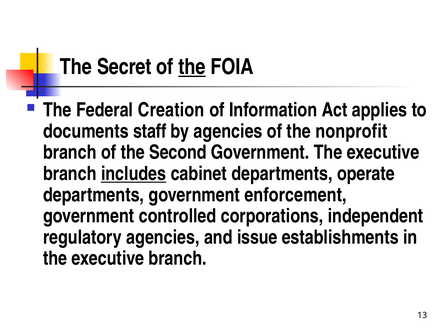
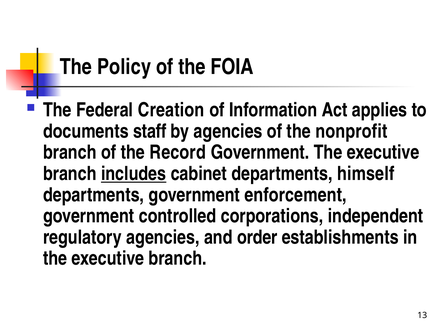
Secret: Secret -> Policy (124, 67)
the underline: present -> none (192, 67)
Second: Second -> Record (178, 152)
operate: operate -> himself (366, 174)
issue: issue -> order (257, 237)
